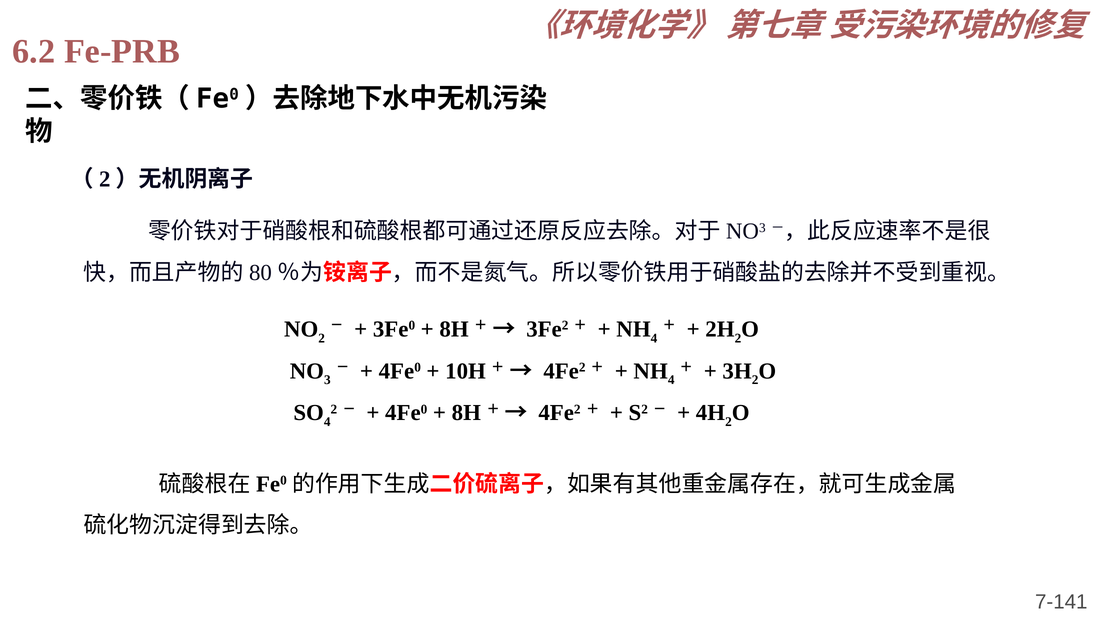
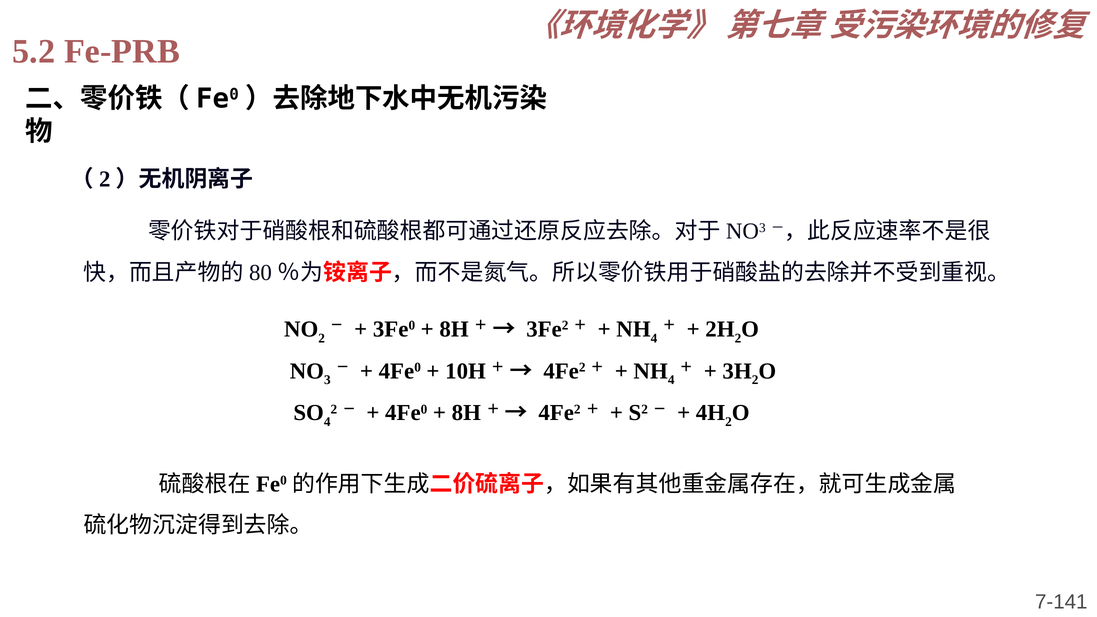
6.2: 6.2 -> 5.2 (34, 52)
